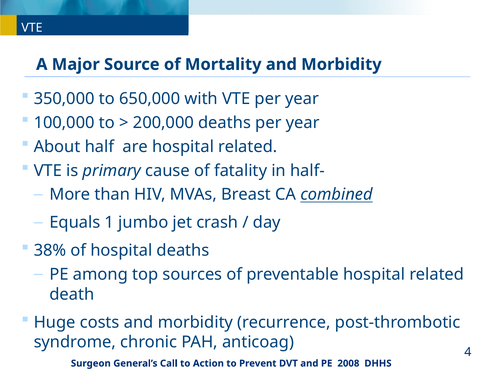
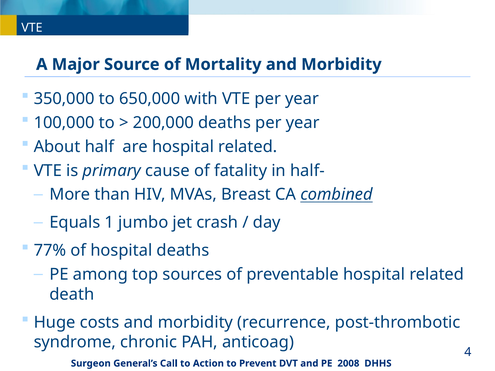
38%: 38% -> 77% (50, 251)
